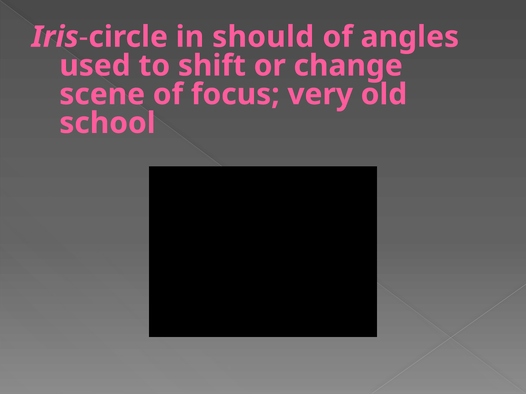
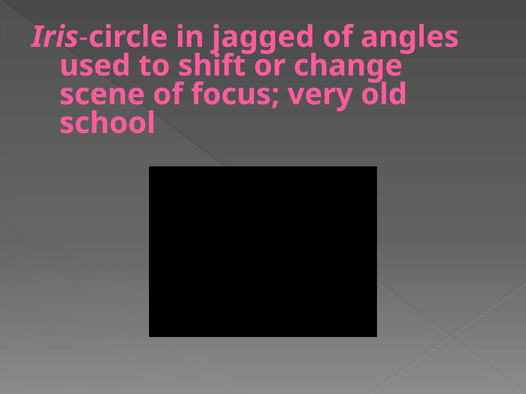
should: should -> jagged (263, 37)
